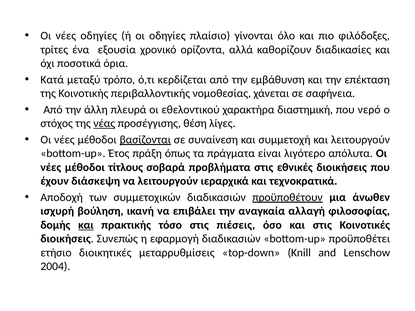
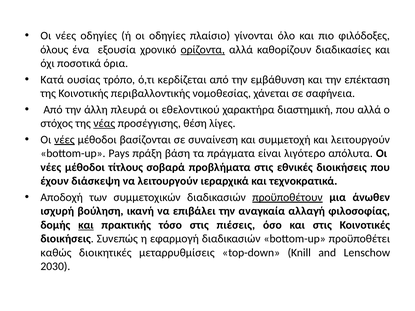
τρίτες: τρίτες -> όλους (54, 50)
ορίζοντα underline: none -> present (203, 50)
μεταξύ: μεταξύ -> ουσίας (84, 80)
που νερό: νερό -> αλλά (369, 110)
νέες underline: none -> present (64, 140)
βασίζονται underline: present -> none (145, 140)
Έτος: Έτος -> Pays (119, 154)
όπως: όπως -> βάση (177, 154)
ετήσιο: ετήσιο -> καθώς (56, 253)
2004: 2004 -> 2030 (55, 267)
